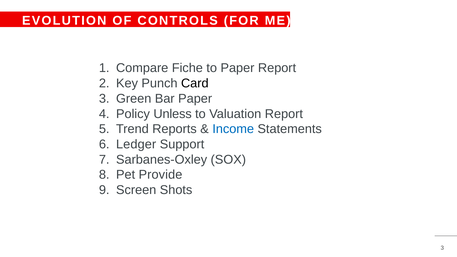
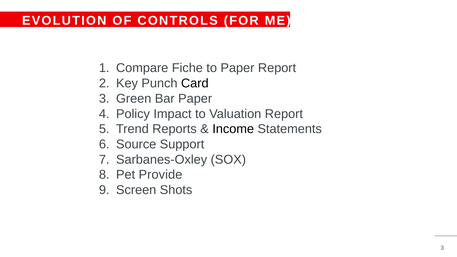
Unless: Unless -> Impact (173, 114)
Income colour: blue -> black (233, 129)
Ledger: Ledger -> Source (136, 144)
